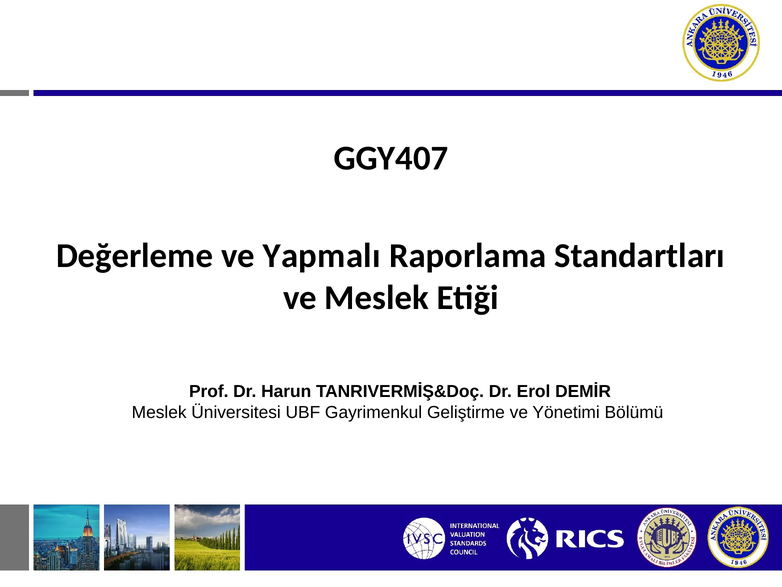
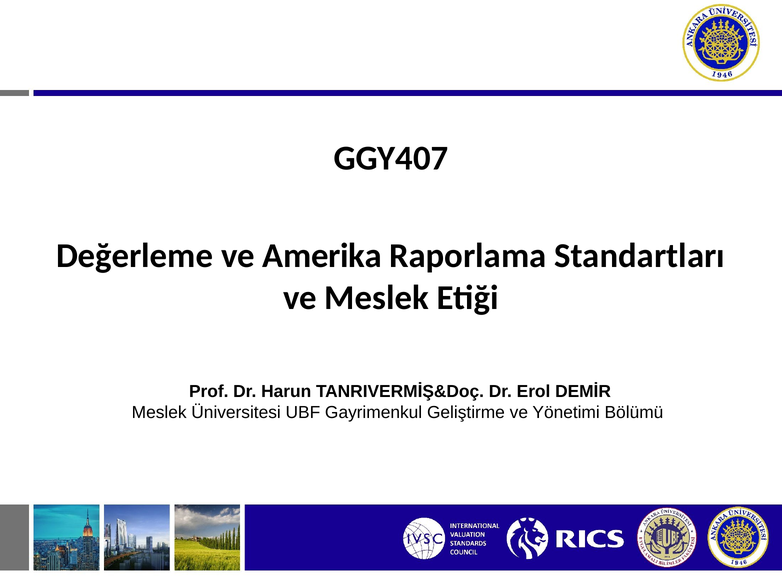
Yapmalı: Yapmalı -> Amerika (322, 256)
